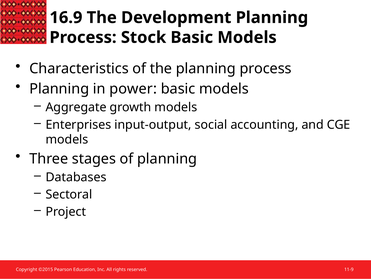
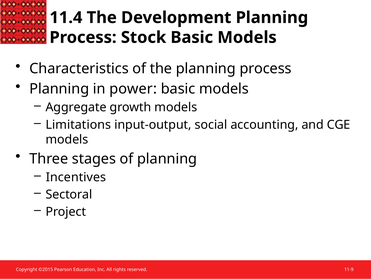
16.9: 16.9 -> 11.4 (66, 18)
Enterprises: Enterprises -> Limitations (78, 124)
Databases: Databases -> Incentives (76, 177)
